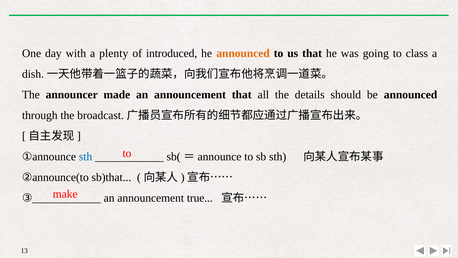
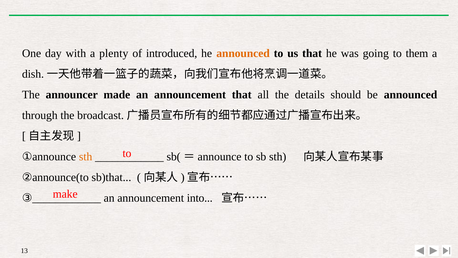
class: class -> them (417, 53)
sth colour: blue -> orange (86, 157)
true: true -> into (200, 198)
